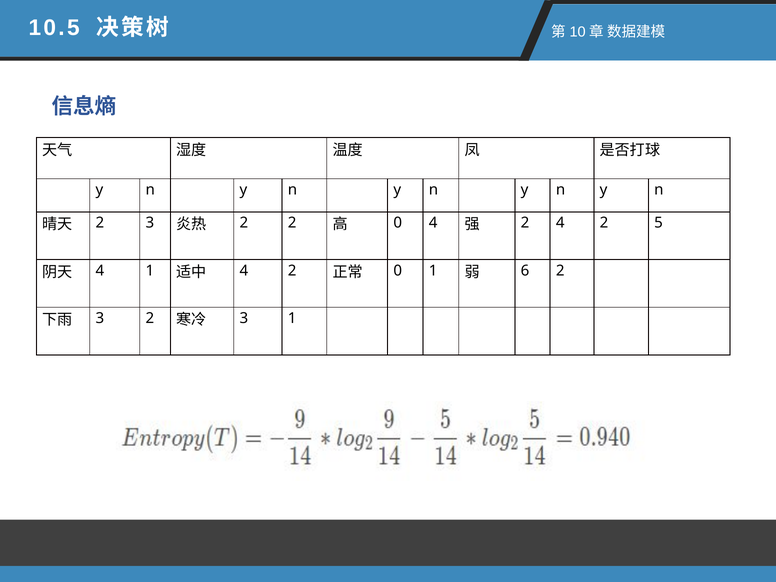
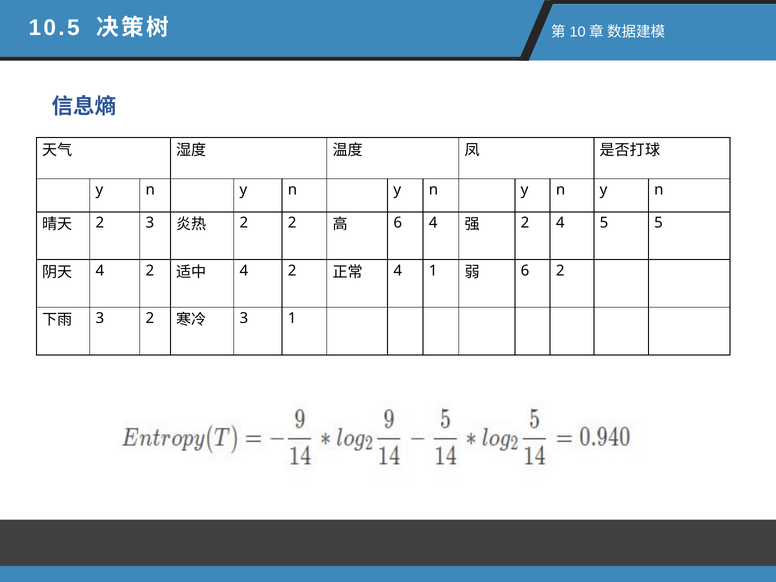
0: 0 -> 6 (398, 223)
2 4 2: 2 -> 5 (604, 223)
1: 1 -> 2 (150, 271)
0: 0 -> 4 (398, 271)
